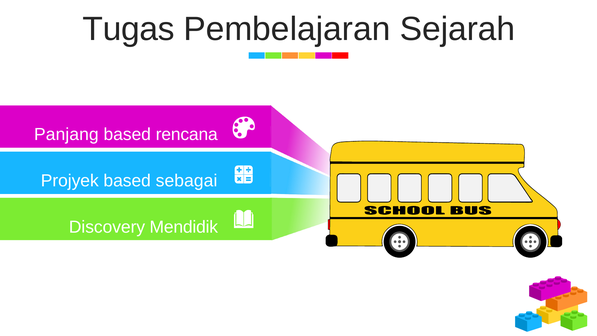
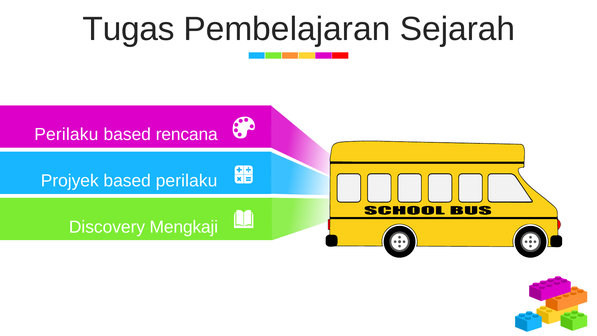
Panjang: Panjang -> Perilaku (66, 134)
based sebagai: sebagai -> perilaku (187, 181)
Mendidik: Mendidik -> Mengkaji (184, 227)
